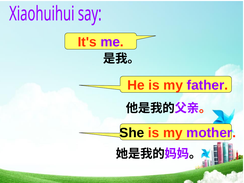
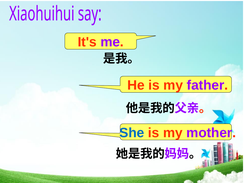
She colour: black -> blue (132, 133)
